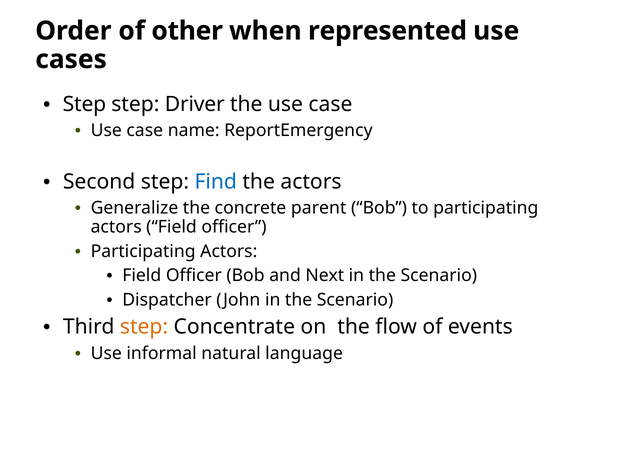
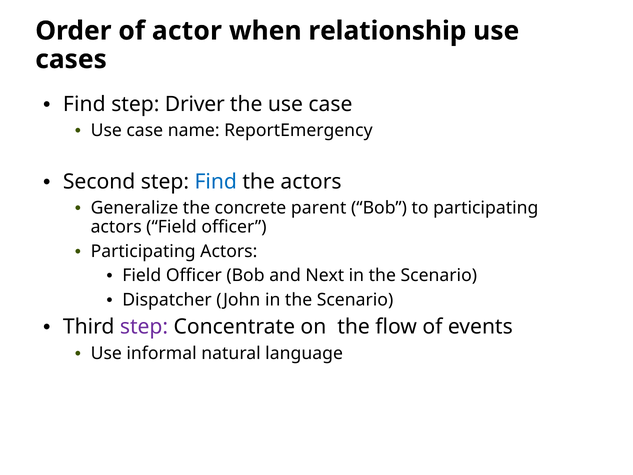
other: other -> actor (187, 31)
represented: represented -> relationship (387, 31)
Step: Step -> Find (84, 104)
step colour: orange -> purple (144, 327)
